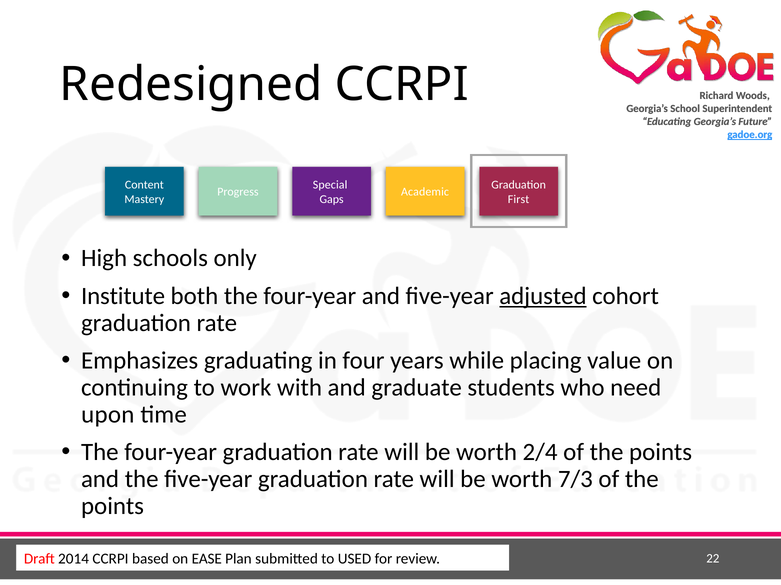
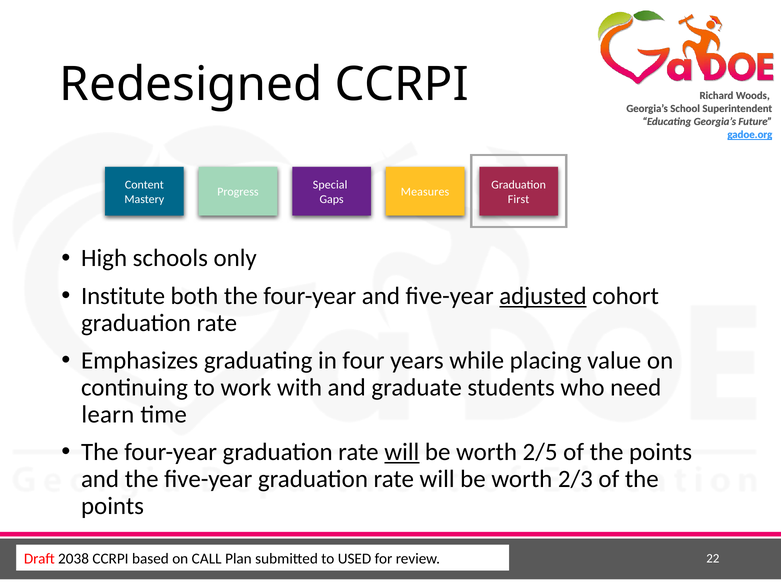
Academic: Academic -> Measures (425, 192)
upon: upon -> learn (108, 415)
will underline: none -> present (402, 453)
2/4: 2/4 -> 2/5 (540, 453)
7/3: 7/3 -> 2/3 (575, 480)
2014: 2014 -> 2038 (74, 559)
EASE: EASE -> CALL (207, 559)
